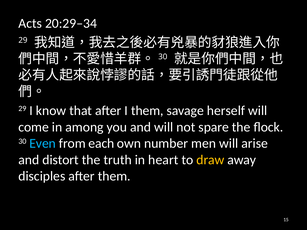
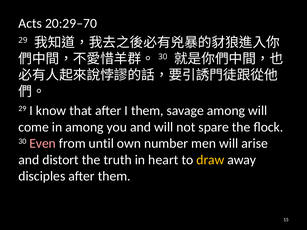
20:29–34: 20:29–34 -> 20:29–70 (71, 23)
savage herself: herself -> among (226, 111)
Even colour: light blue -> pink (43, 144)
each: each -> until (101, 144)
